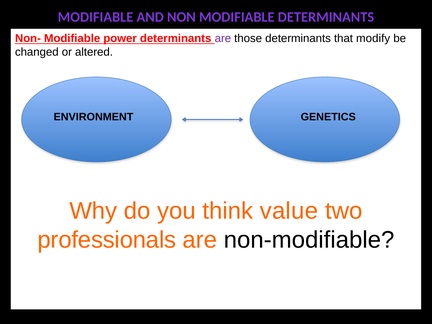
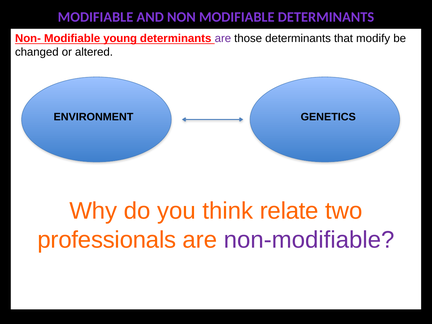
power: power -> young (120, 39)
value: value -> relate (289, 211)
non-modifiable colour: black -> purple (309, 240)
